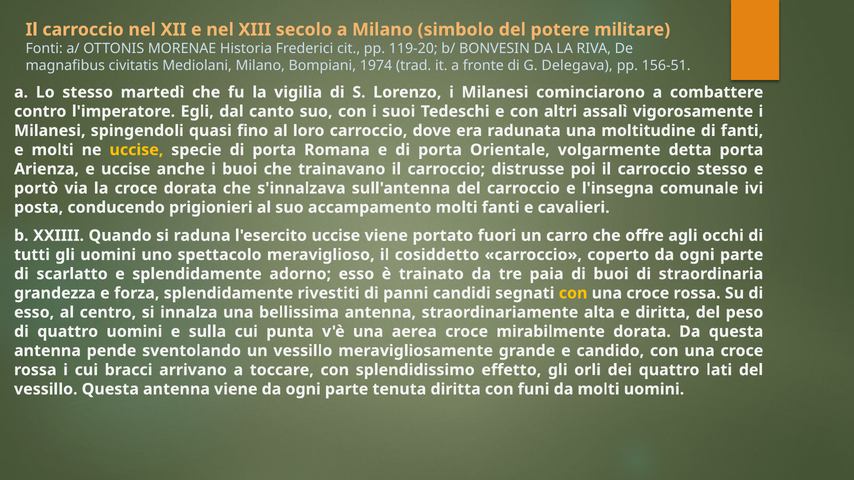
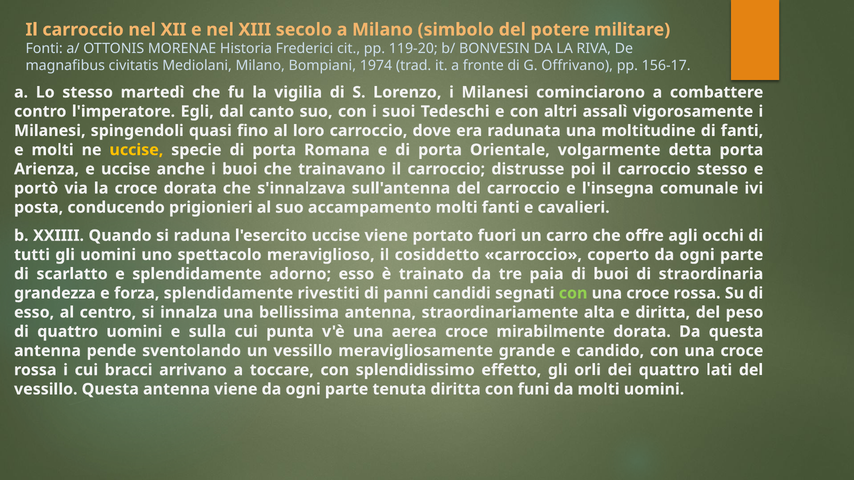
Delegava: Delegava -> Offrivano (577, 66)
156-51: 156-51 -> 156-17 (666, 66)
con colour: yellow -> light green (573, 293)
